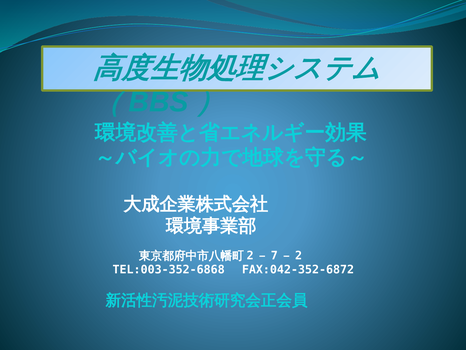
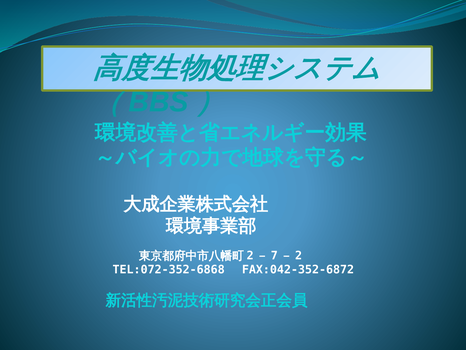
TEL:003-352-6868: TEL:003-352-6868 -> TEL:072-352-6868 (169, 269)
